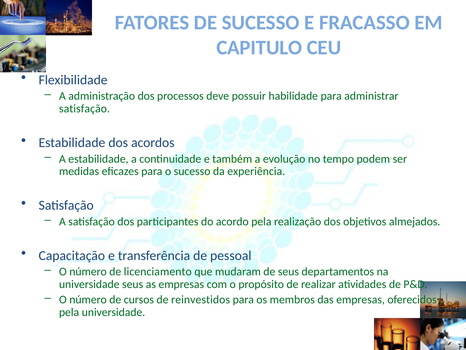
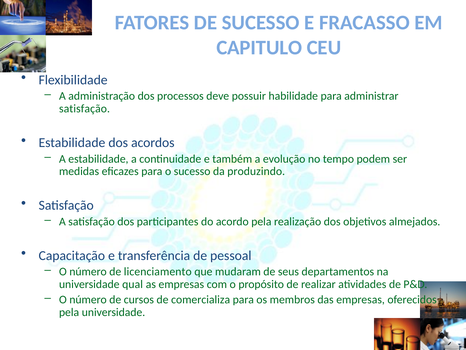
experiência: experiência -> produzindo (256, 171)
universidade seus: seus -> qual (133, 284)
reinvestidos: reinvestidos -> comercializa (201, 299)
